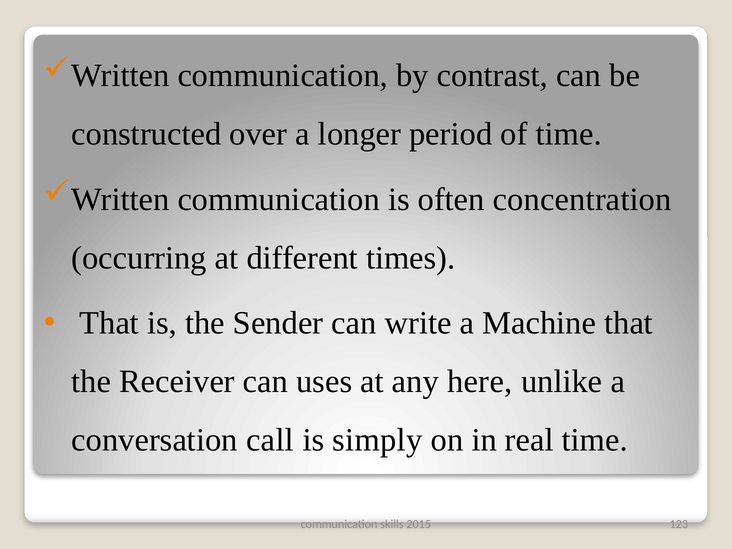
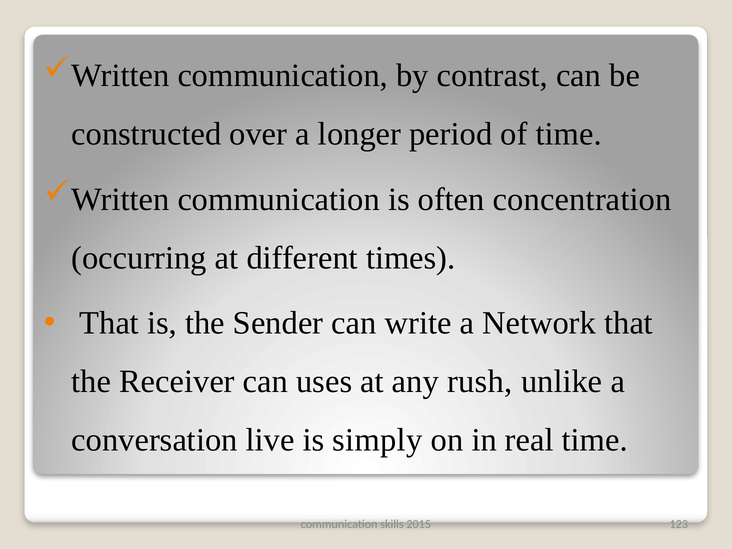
Machine: Machine -> Network (539, 323)
here: here -> rush (480, 382)
call: call -> live (270, 440)
